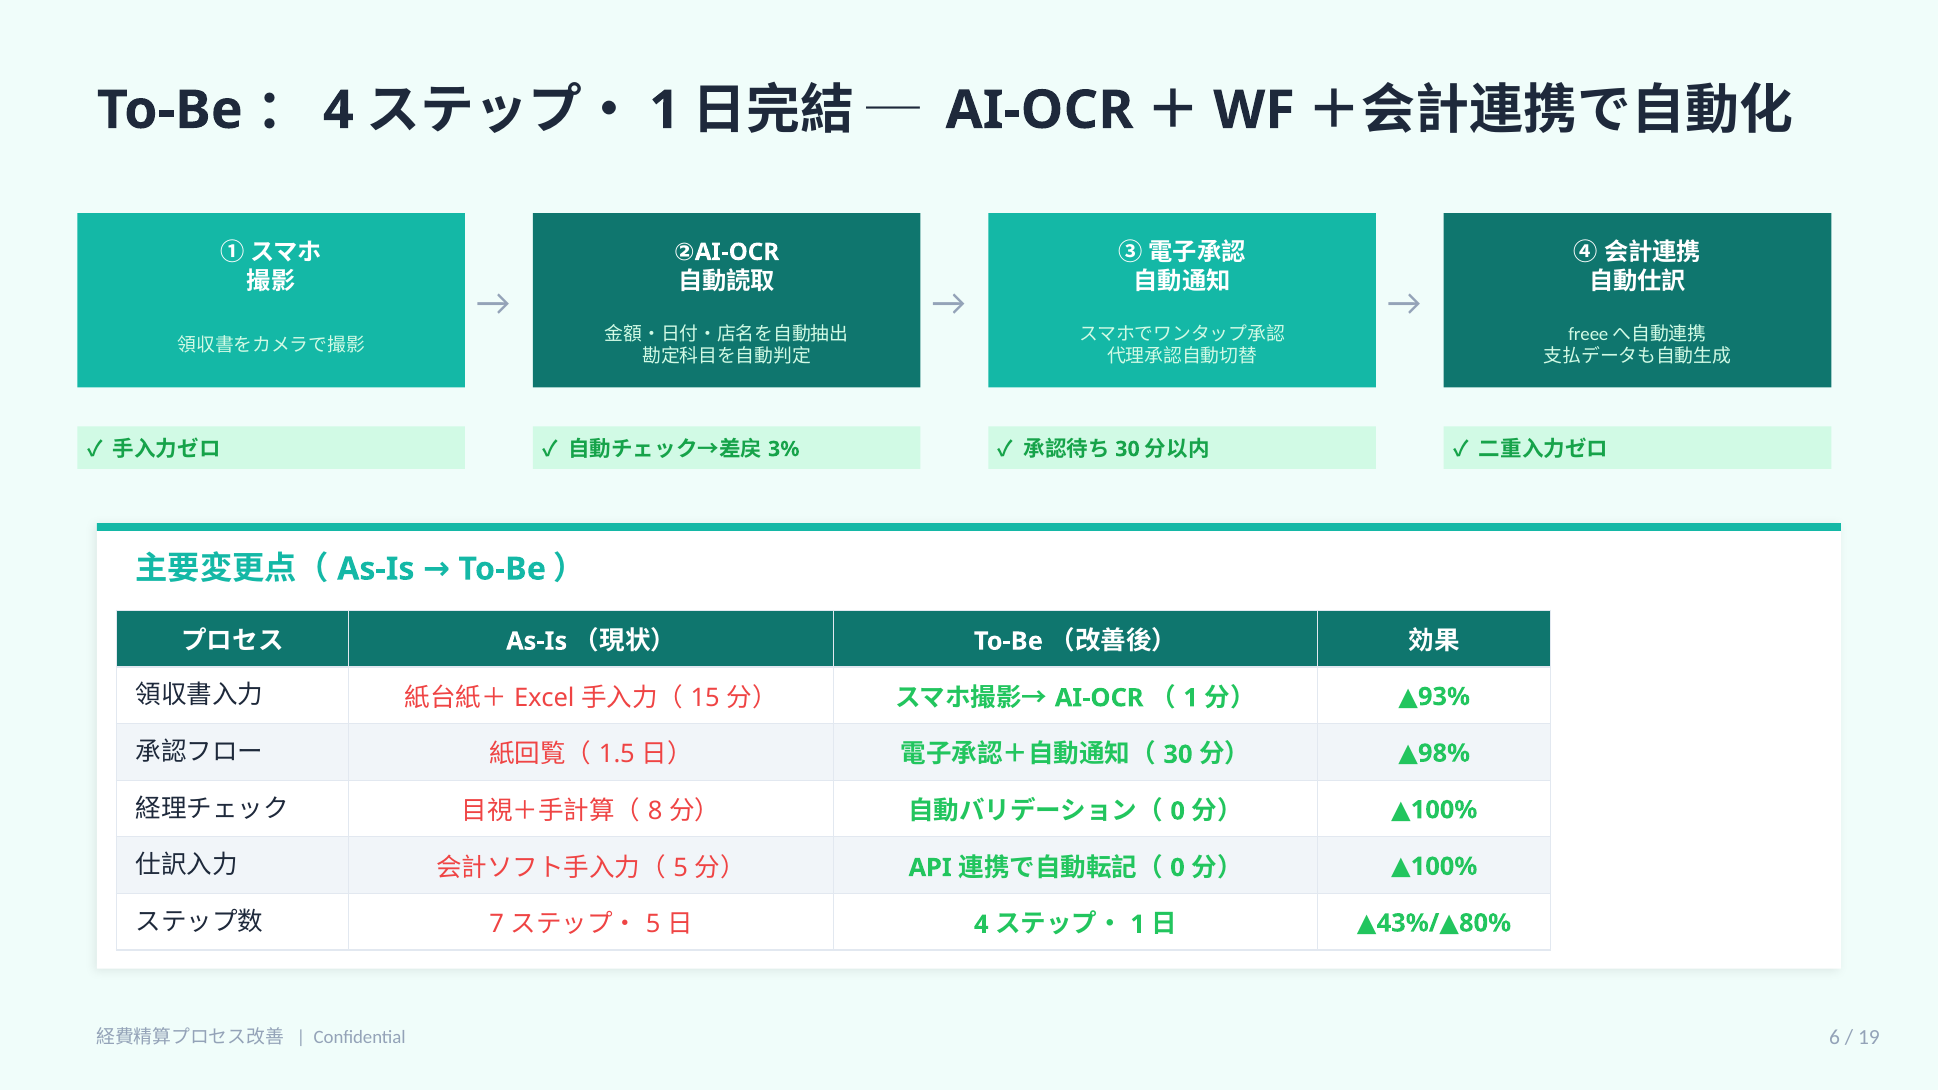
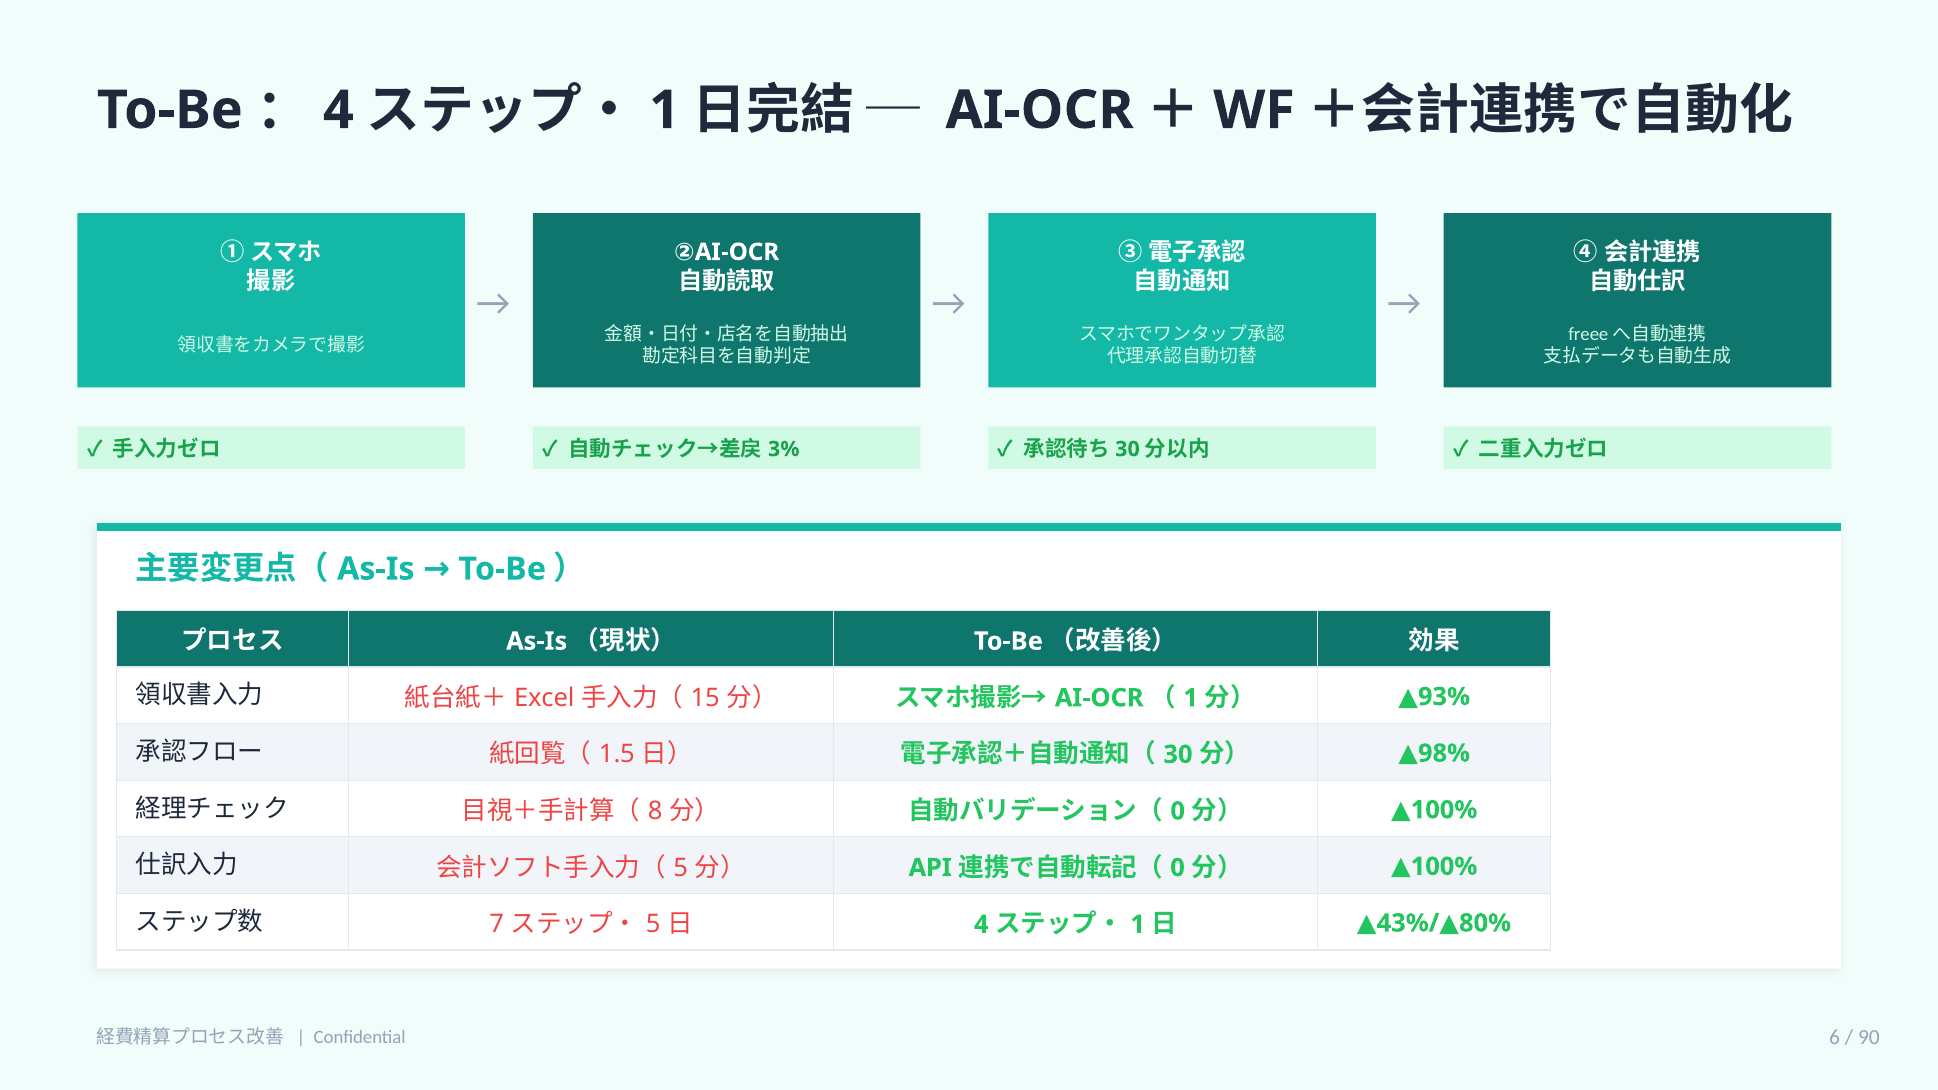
19: 19 -> 90 (1869, 1037)
